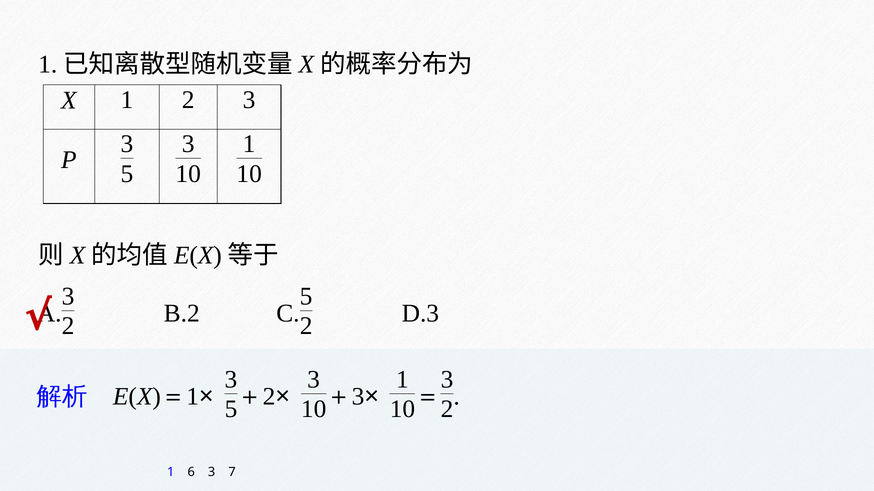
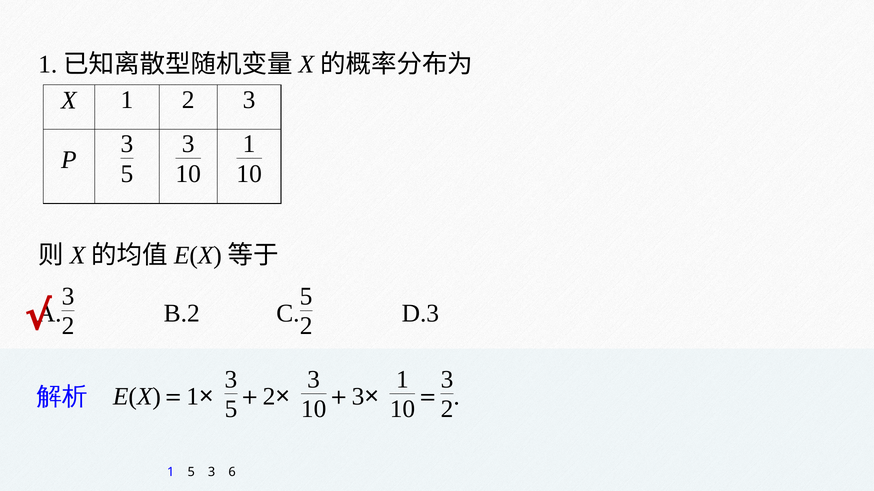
1 6: 6 -> 5 (191, 472)
7: 7 -> 6 (232, 472)
